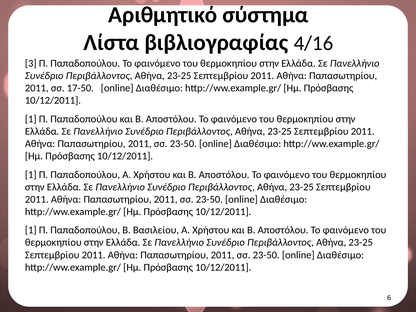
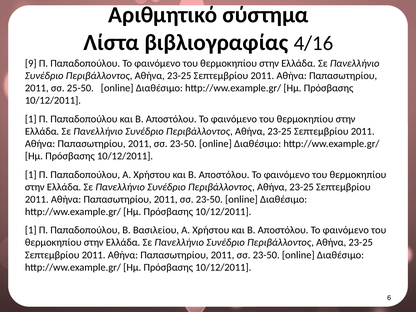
3: 3 -> 9 (31, 63)
17-50: 17-50 -> 25-50 (80, 88)
